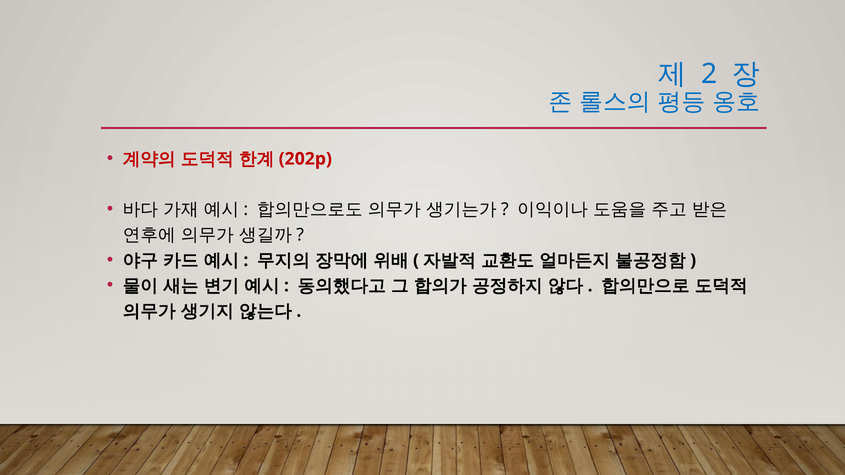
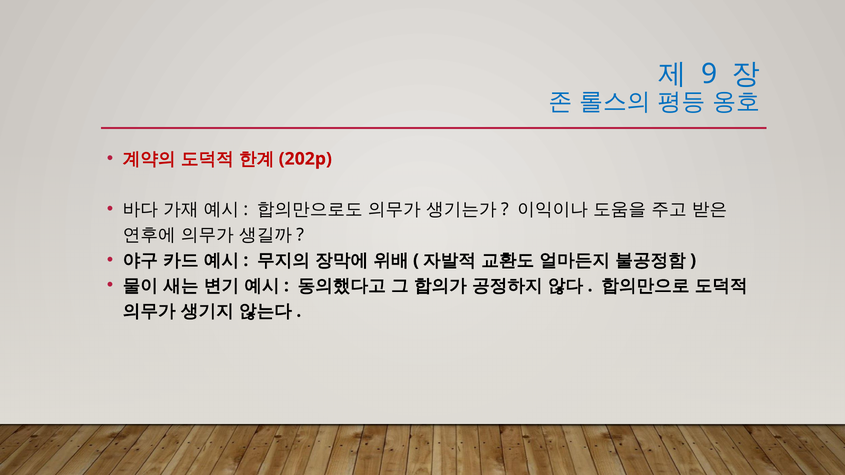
2: 2 -> 9 (709, 74)
